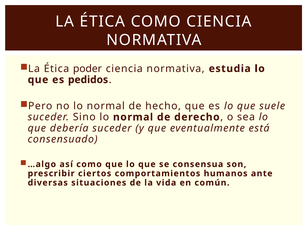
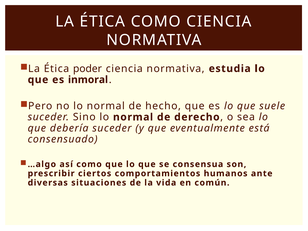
pedidos: pedidos -> inmoral (88, 80)
